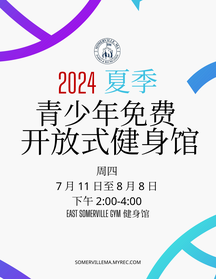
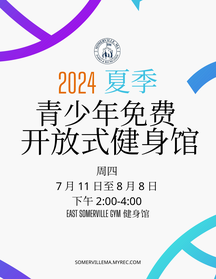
2024 colour: red -> orange (77, 85)
